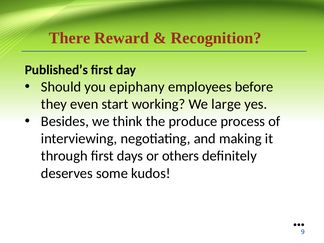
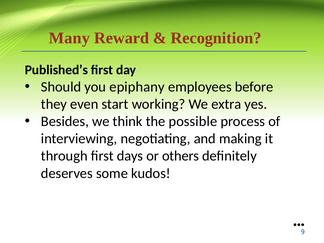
There: There -> Many (69, 38)
large: large -> extra (226, 104)
produce: produce -> possible (193, 121)
